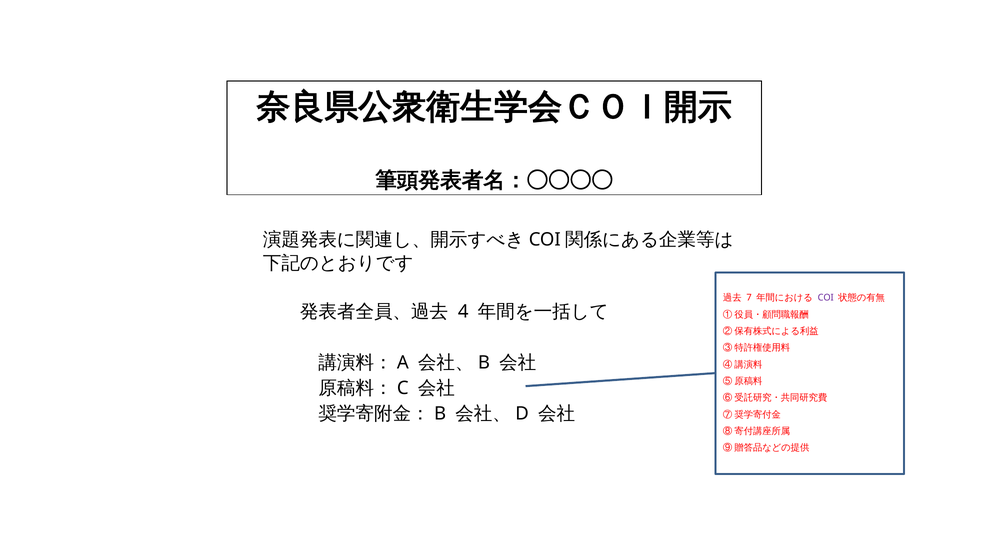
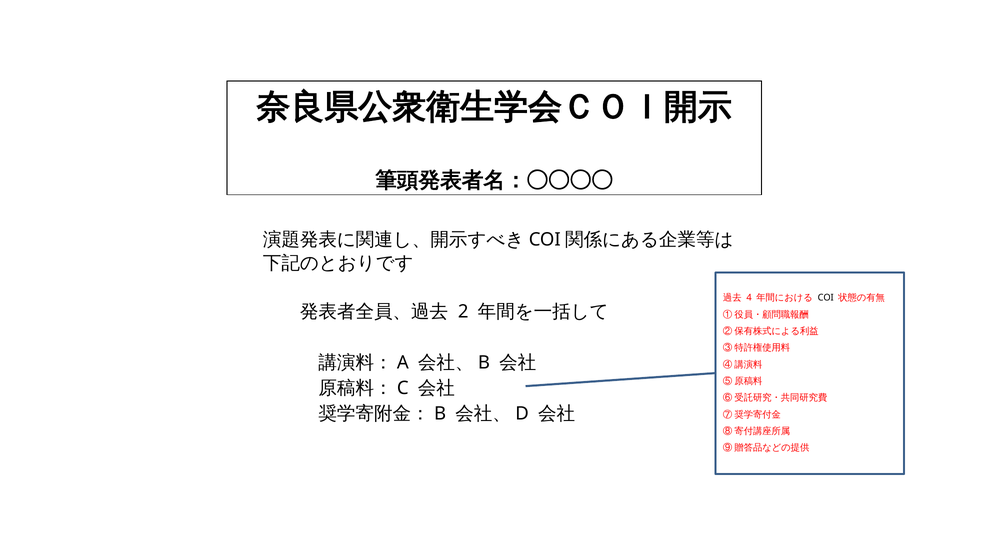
7: 7 -> 4 (749, 298)
COI colour: purple -> black (826, 298)
4: 4 -> 2 (463, 311)
